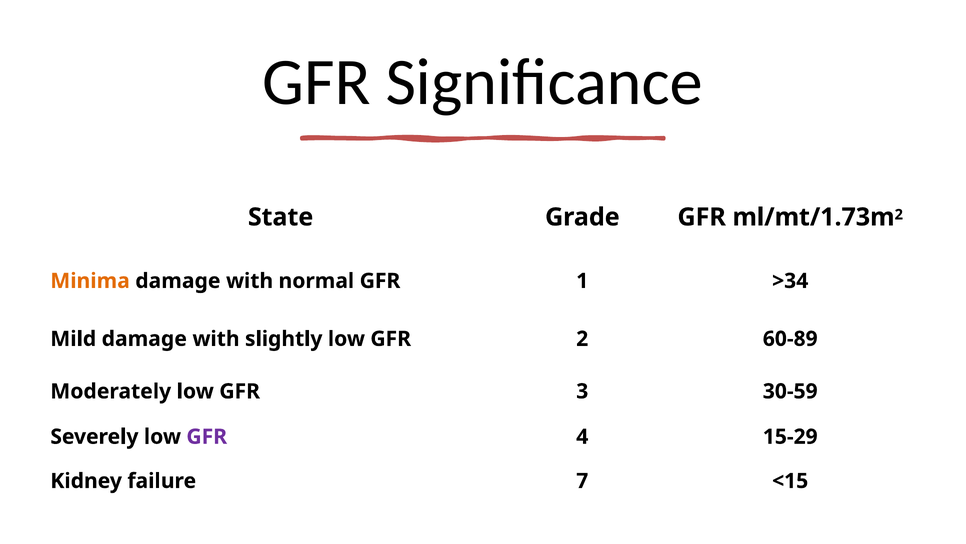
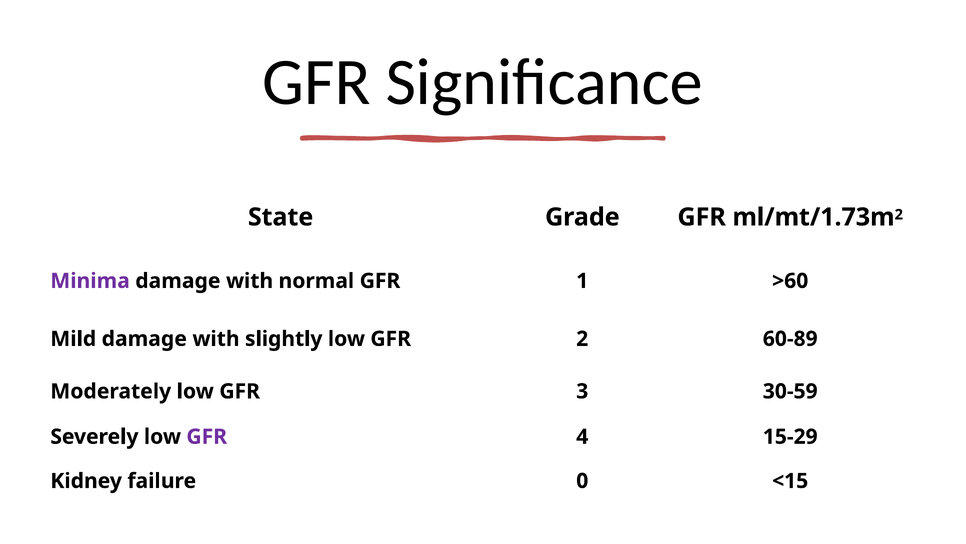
Minima colour: orange -> purple (90, 281)
>34: >34 -> >60 (790, 281)
7: 7 -> 0 (582, 480)
